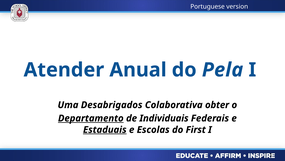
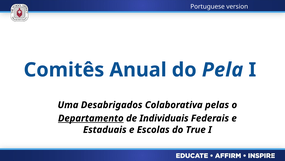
Atender: Atender -> Comitês (64, 70)
obter: obter -> pelas (217, 105)
Estaduais underline: present -> none (105, 129)
First: First -> True (196, 129)
